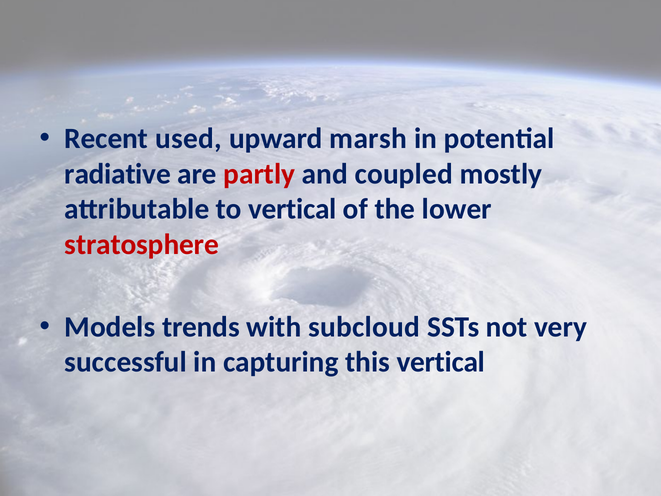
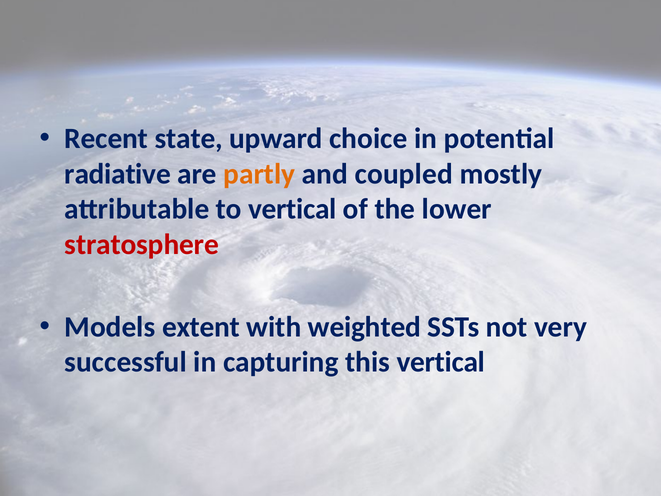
used: used -> state (189, 139)
marsh: marsh -> choice (368, 139)
partly colour: red -> orange (259, 174)
trends: trends -> extent (201, 327)
subcloud: subcloud -> weighted (364, 327)
